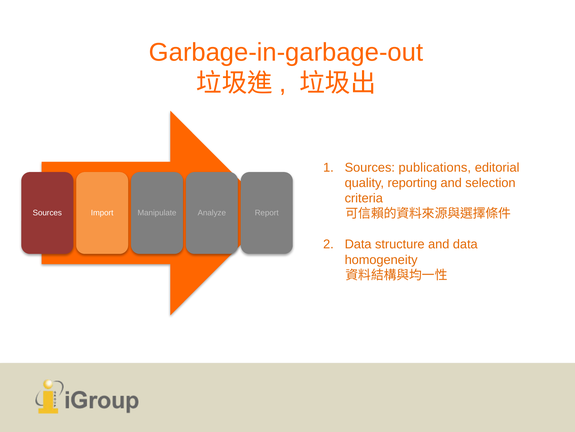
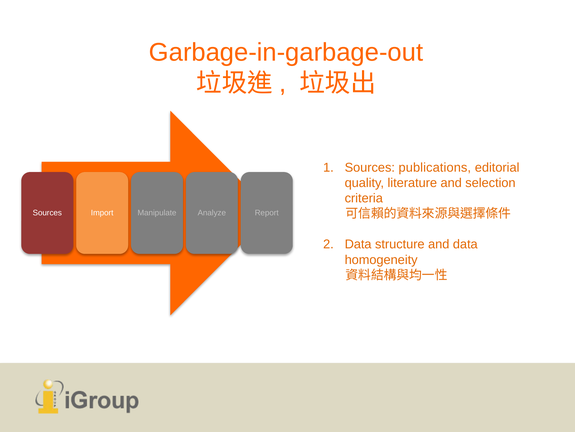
reporting: reporting -> literature (412, 183)
